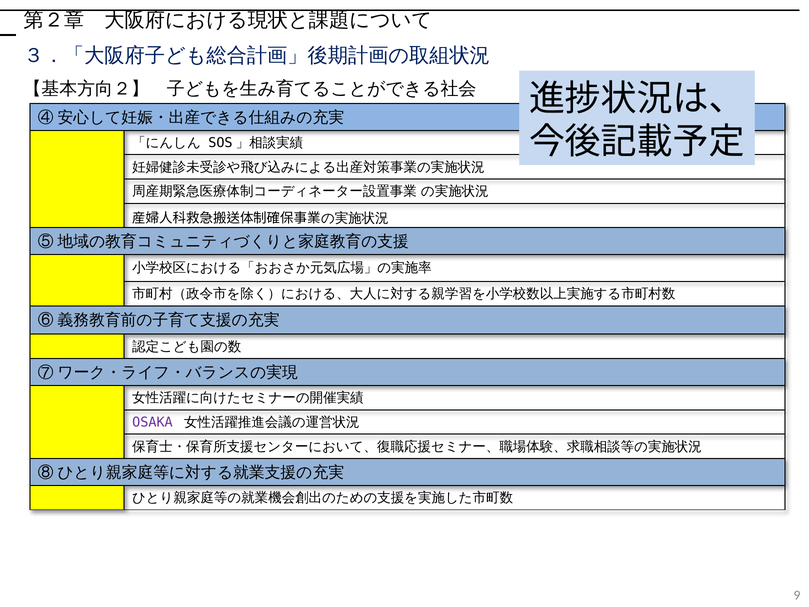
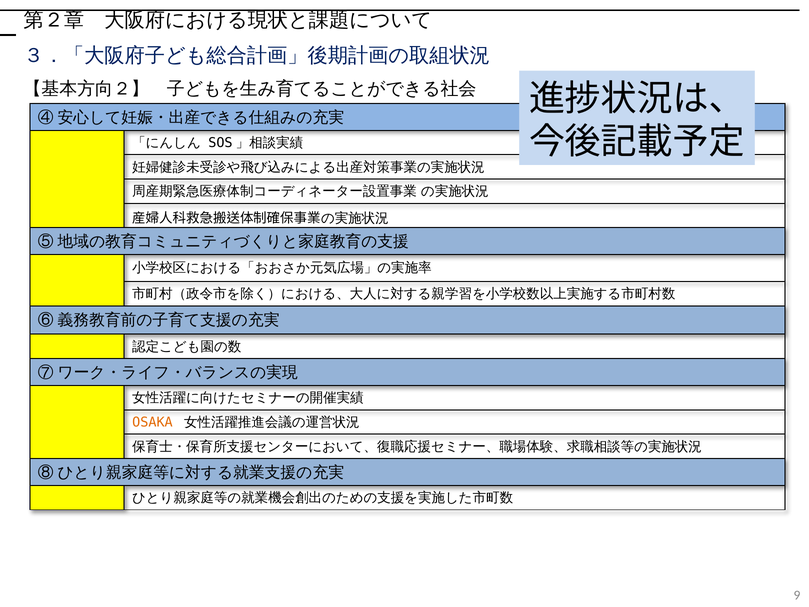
OSAKA colour: purple -> orange (152, 422)
